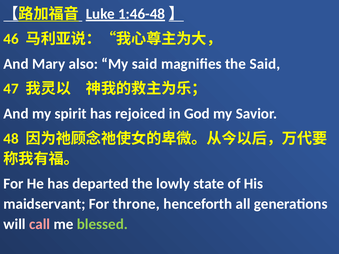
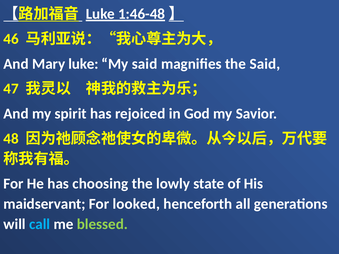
Mary also: also -> luke (83, 64)
departed: departed -> choosing (100, 184)
throne: throne -> looked (136, 204)
call colour: pink -> light blue (40, 224)
